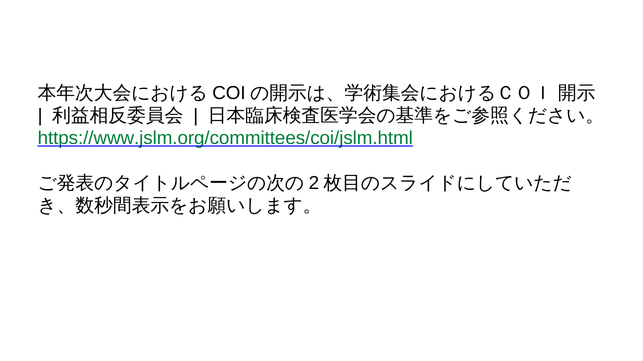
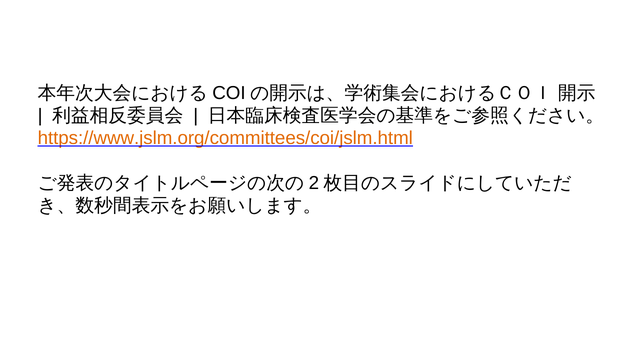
https://www.jslm.org/committees/coi/jslm.html colour: green -> orange (225, 138)
